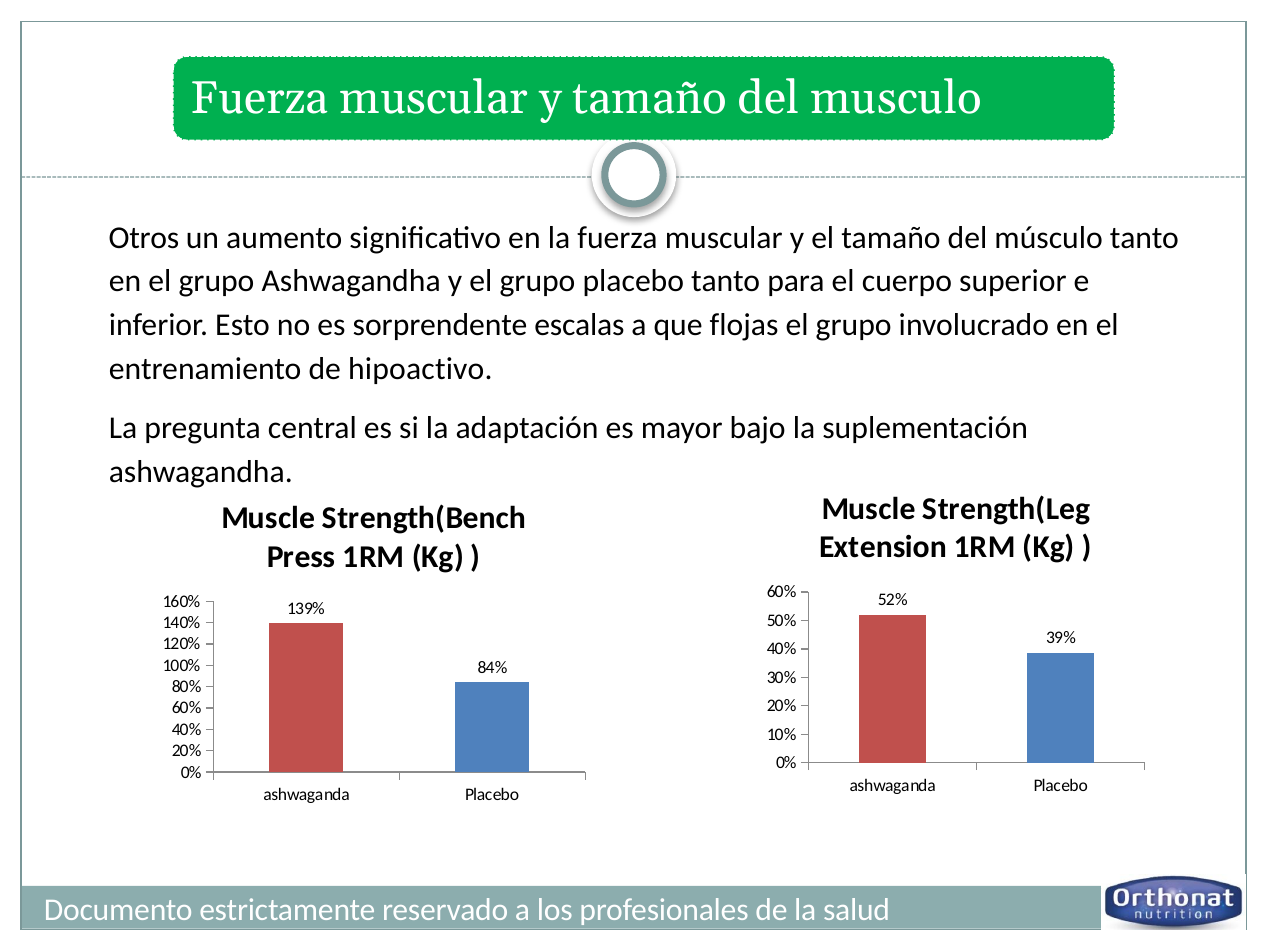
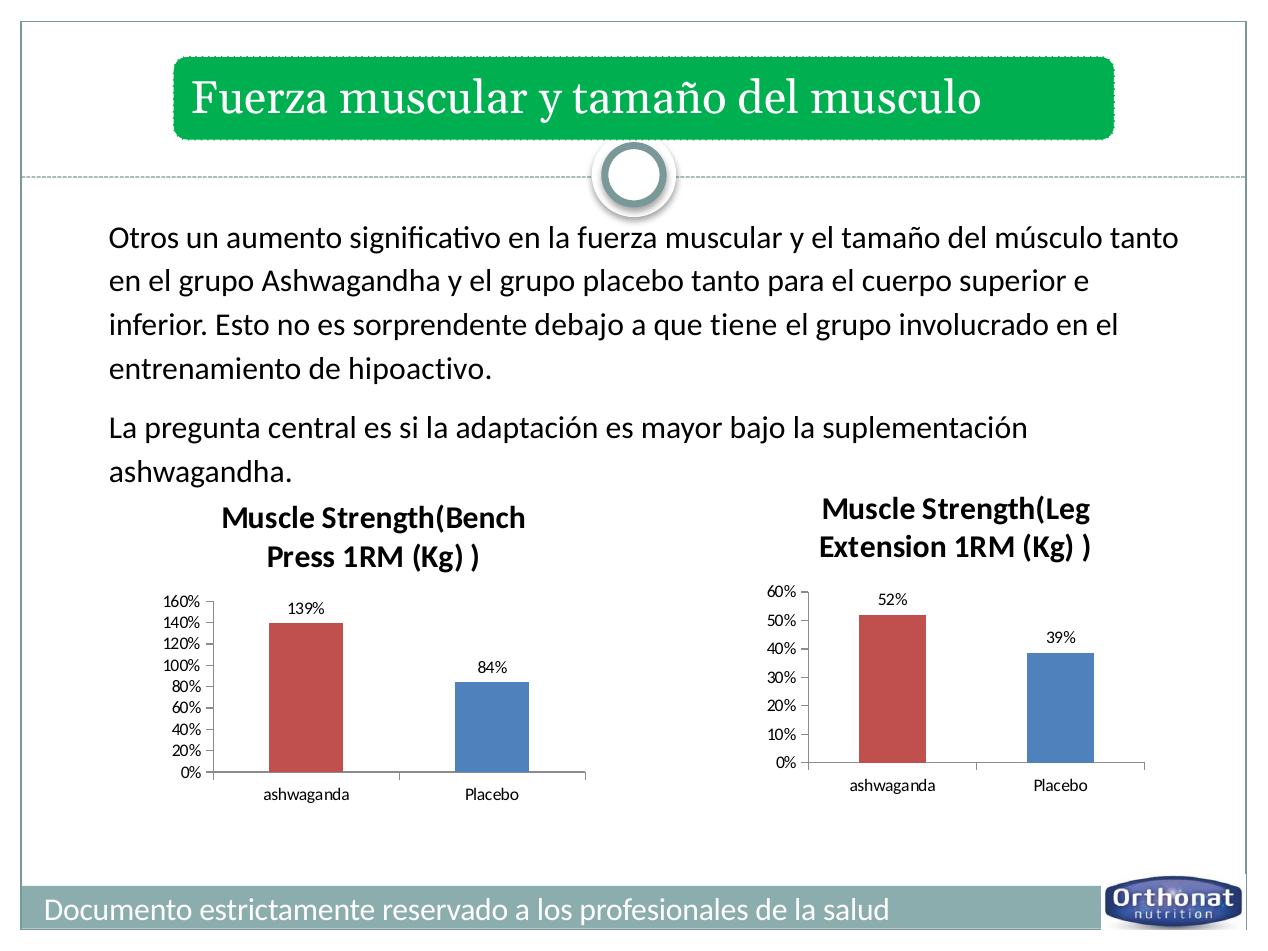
escalas: escalas -> debajo (579, 325)
flojas: flojas -> tiene (744, 325)
